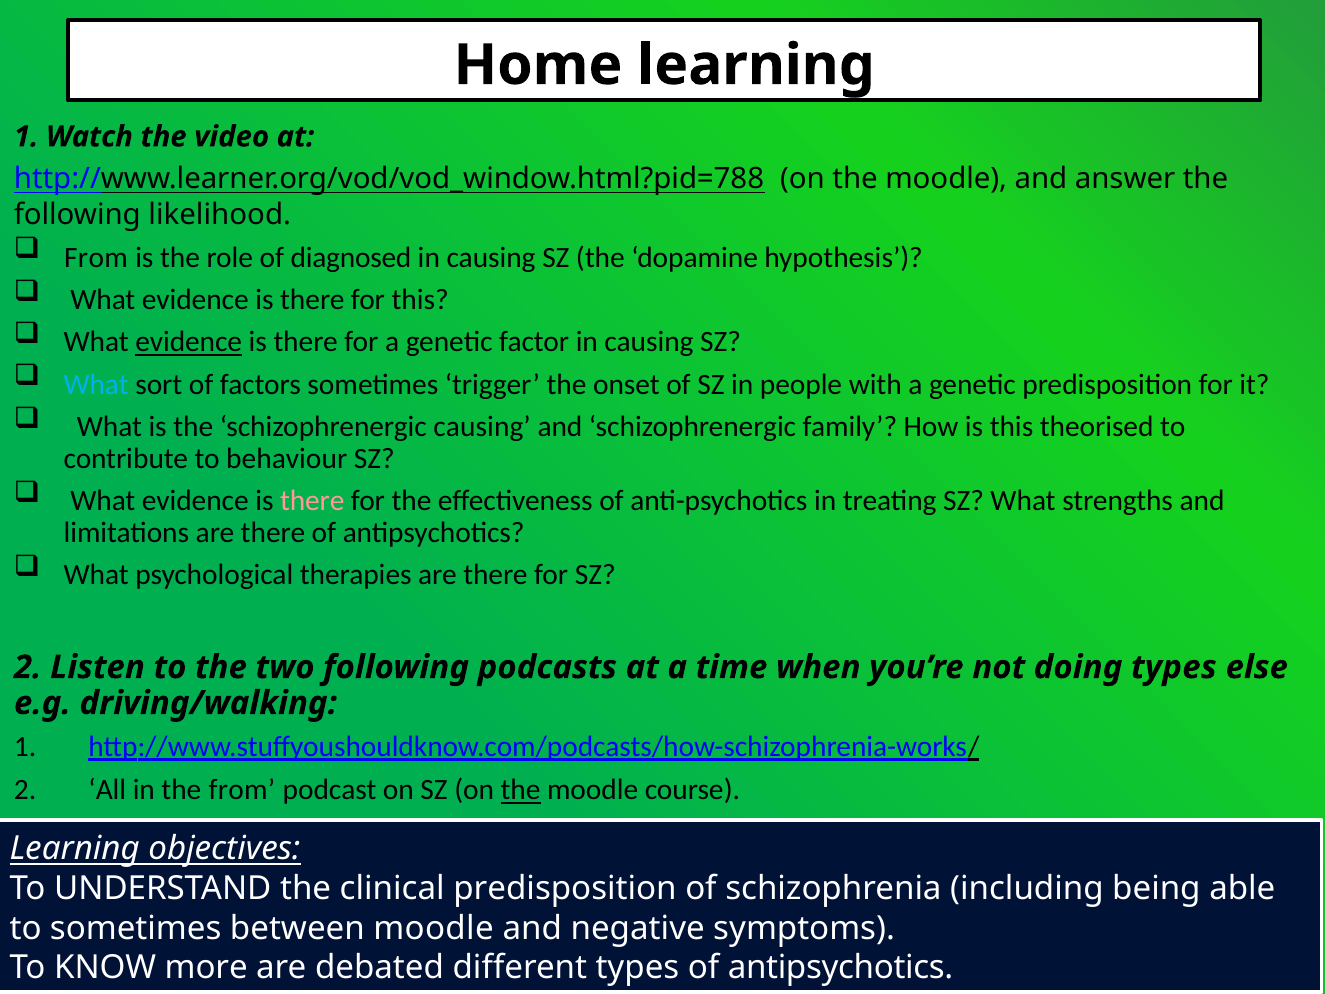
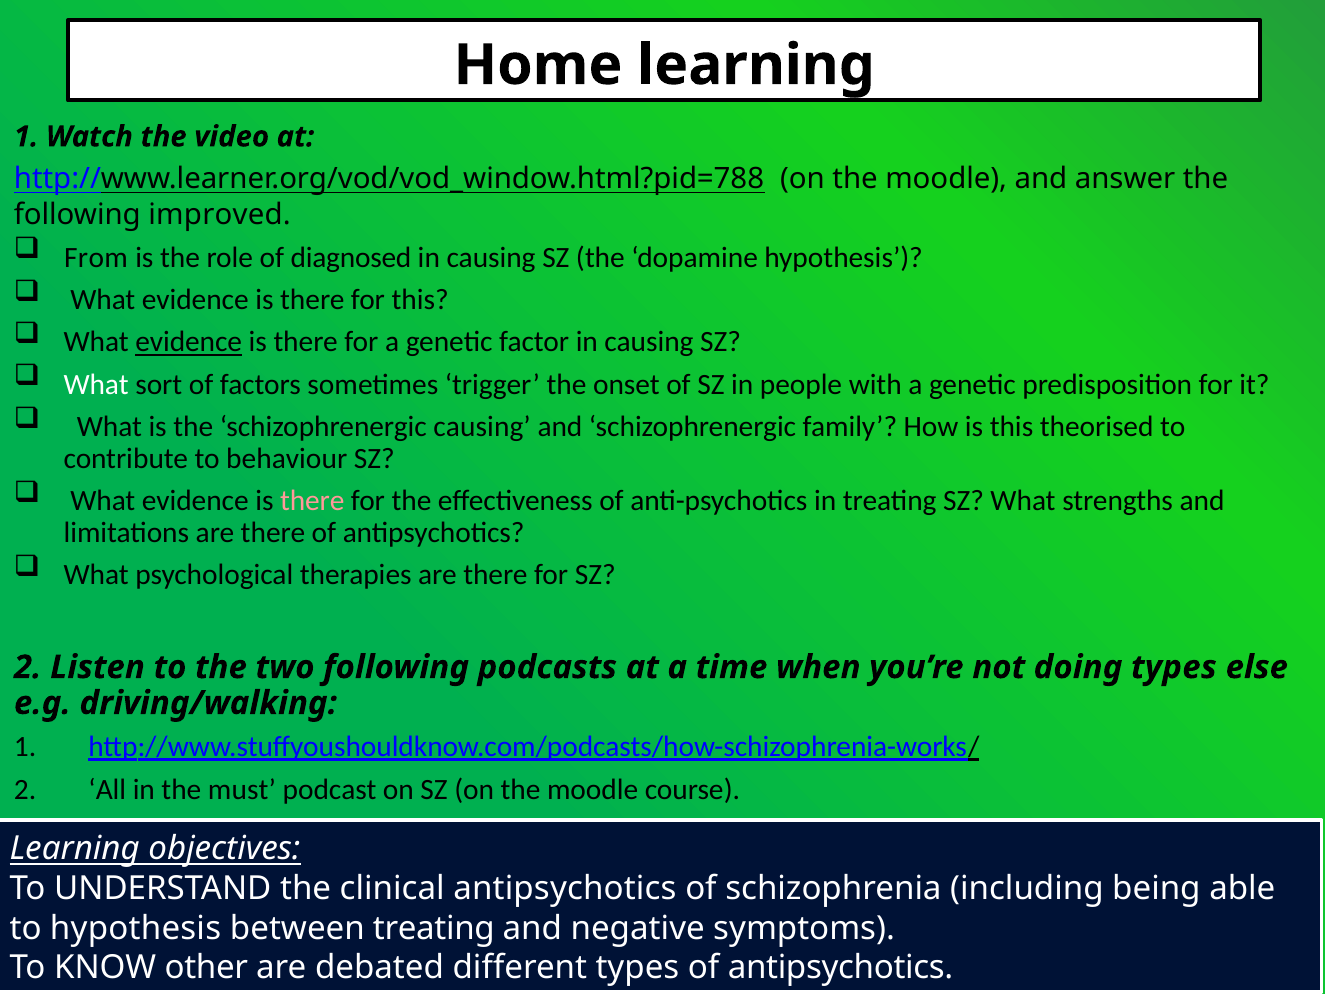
likelihood: likelihood -> improved (220, 215)
What colour: light blue -> white (96, 384)
the from: from -> must (242, 790)
the underline: present -> none (521, 790)
clinical predisposition: predisposition -> antipsychotics (565, 888)
to sometimes: sometimes -> hypothesis (136, 928)
between moodle: moodle -> treating (434, 928)
more: more -> other (206, 968)
